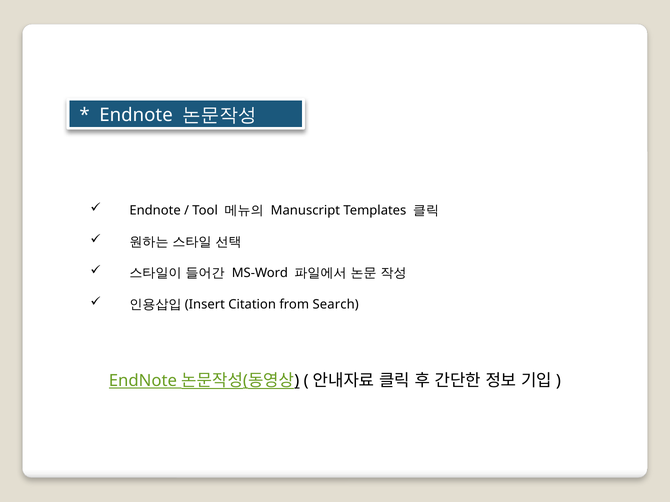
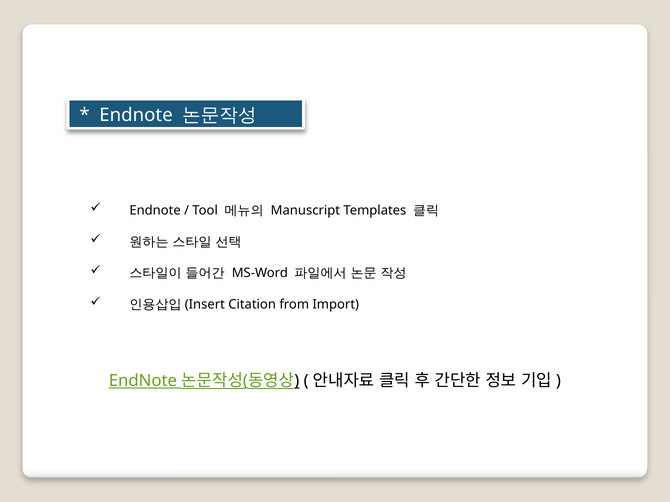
Search: Search -> Import (336, 305)
